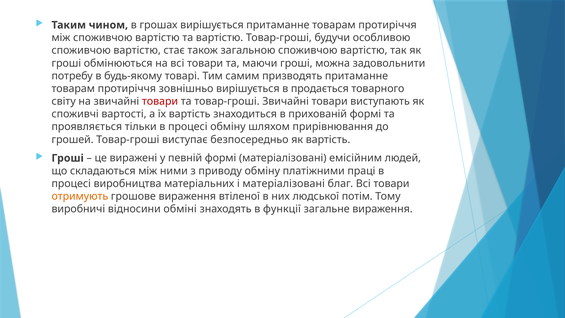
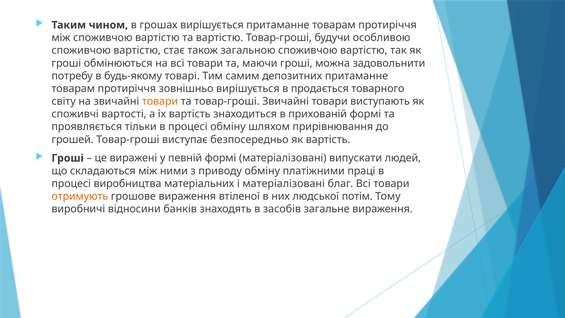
призводять: призводять -> депозитних (292, 76)
товари colour: red -> orange (160, 101)
емісійним: емісійним -> випускати (356, 158)
обміні: обміні -> банків (180, 209)
функції: функції -> засобів (282, 209)
